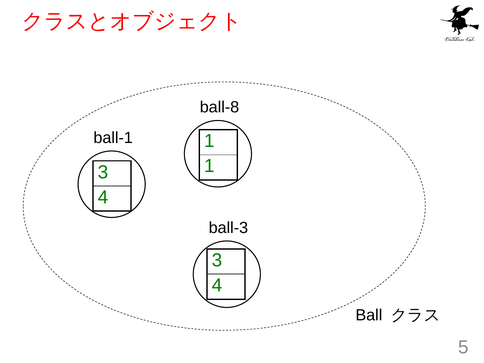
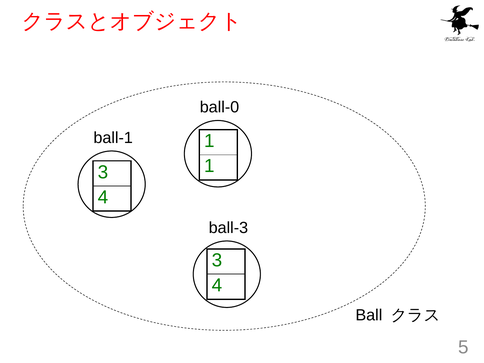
ball-8: ball-8 -> ball-0 (219, 107)
